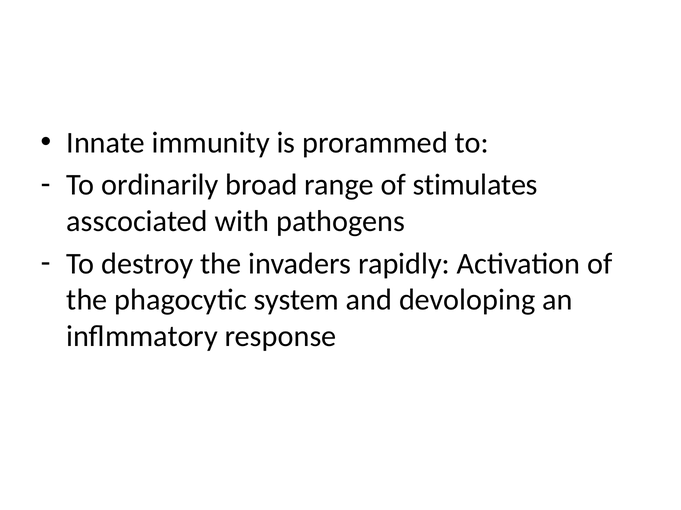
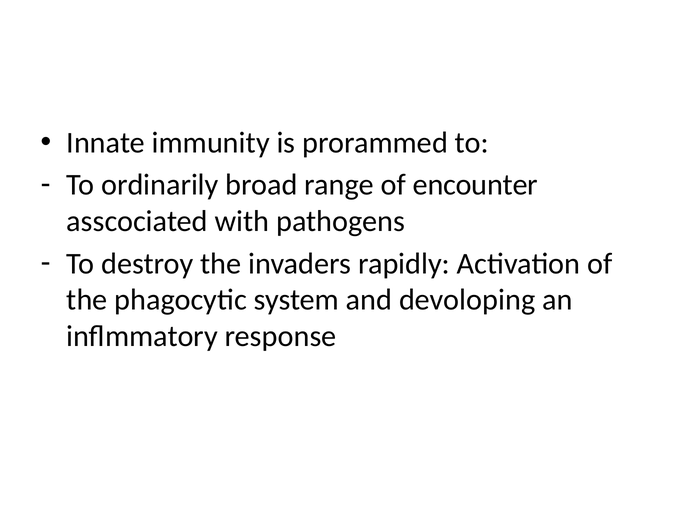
stimulates: stimulates -> encounter (475, 185)
